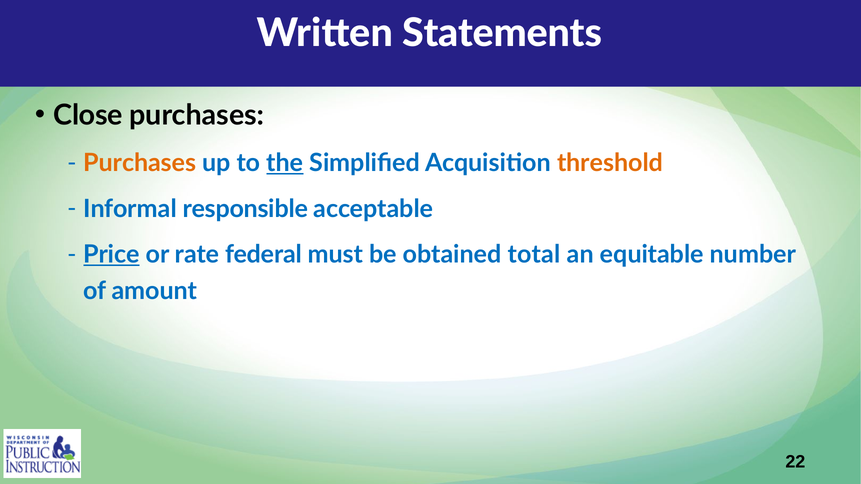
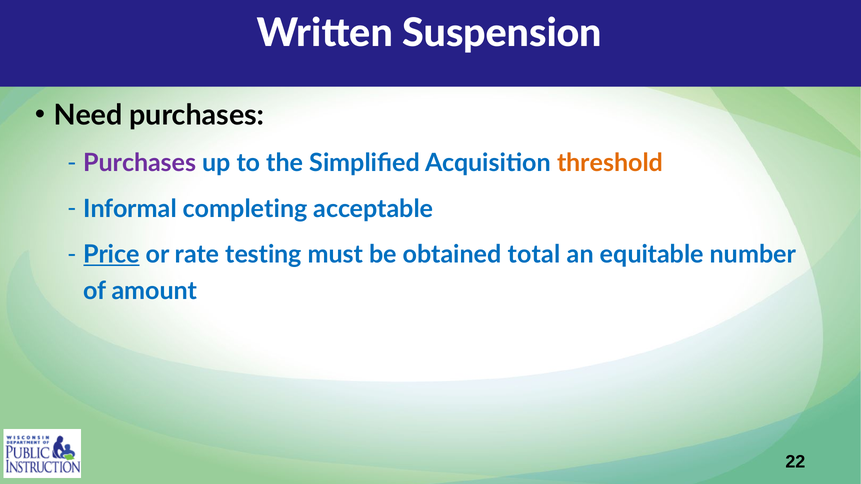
Statements: Statements -> Suspension (502, 33)
Close: Close -> Need (88, 115)
Purchases colour: orange -> purple (140, 163)
the underline: present -> none (285, 163)
responsible: responsible -> completing (245, 209)
federal: federal -> testing (263, 255)
